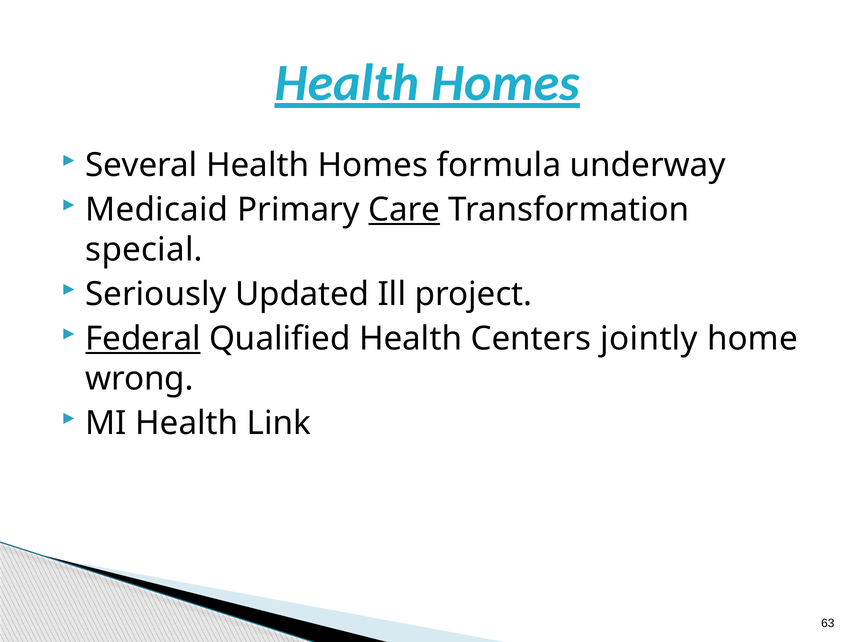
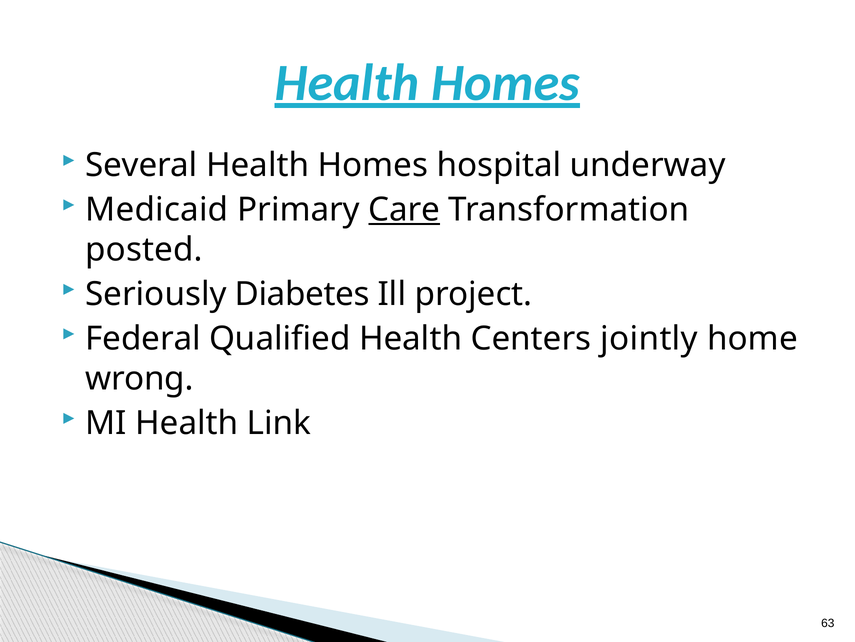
formula: formula -> hospital (499, 165)
special: special -> posted (144, 249)
Updated: Updated -> Diabetes (302, 294)
Federal underline: present -> none (143, 338)
